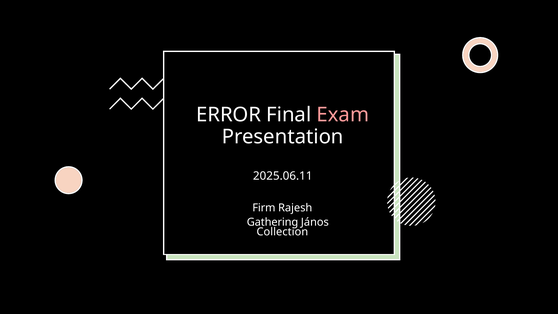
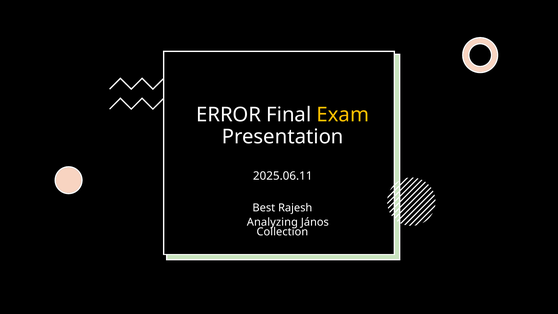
Exam colour: pink -> yellow (343, 115)
Firm: Firm -> Best (264, 208)
Gathering: Gathering -> Analyzing (272, 222)
